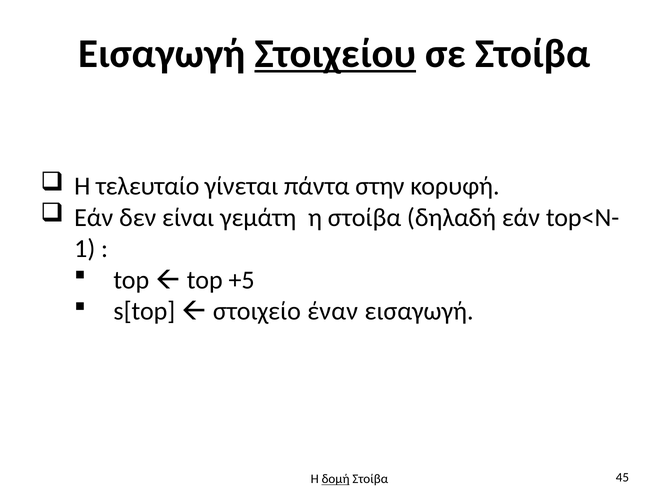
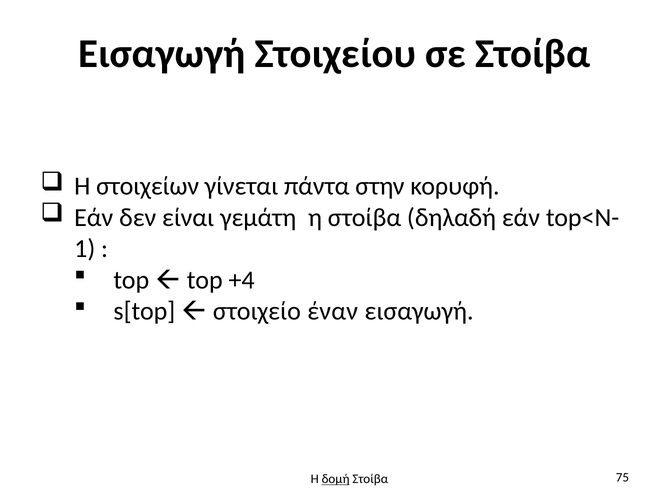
Στοιχείου underline: present -> none (335, 54)
τελευταίο: τελευταίο -> στοιχείων (148, 186)
+5: +5 -> +4 (242, 280)
45: 45 -> 75 (622, 477)
